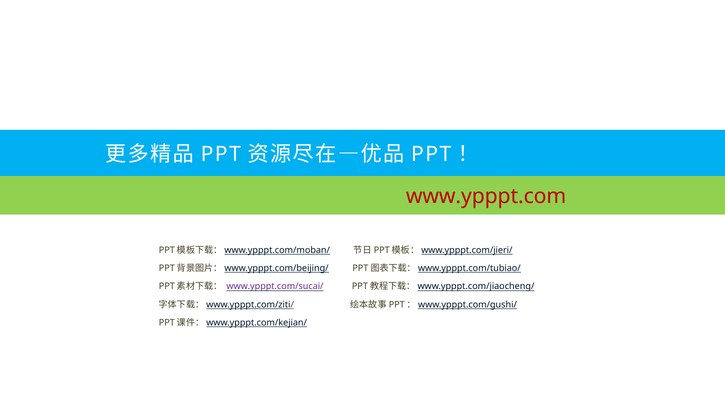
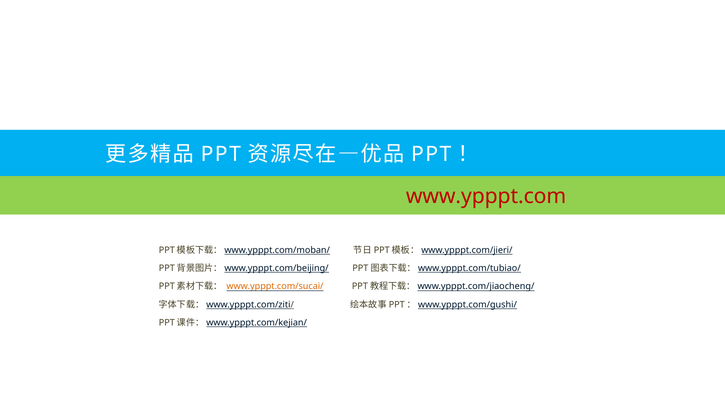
www.ypppt.com/sucai/ colour: purple -> orange (275, 286)
